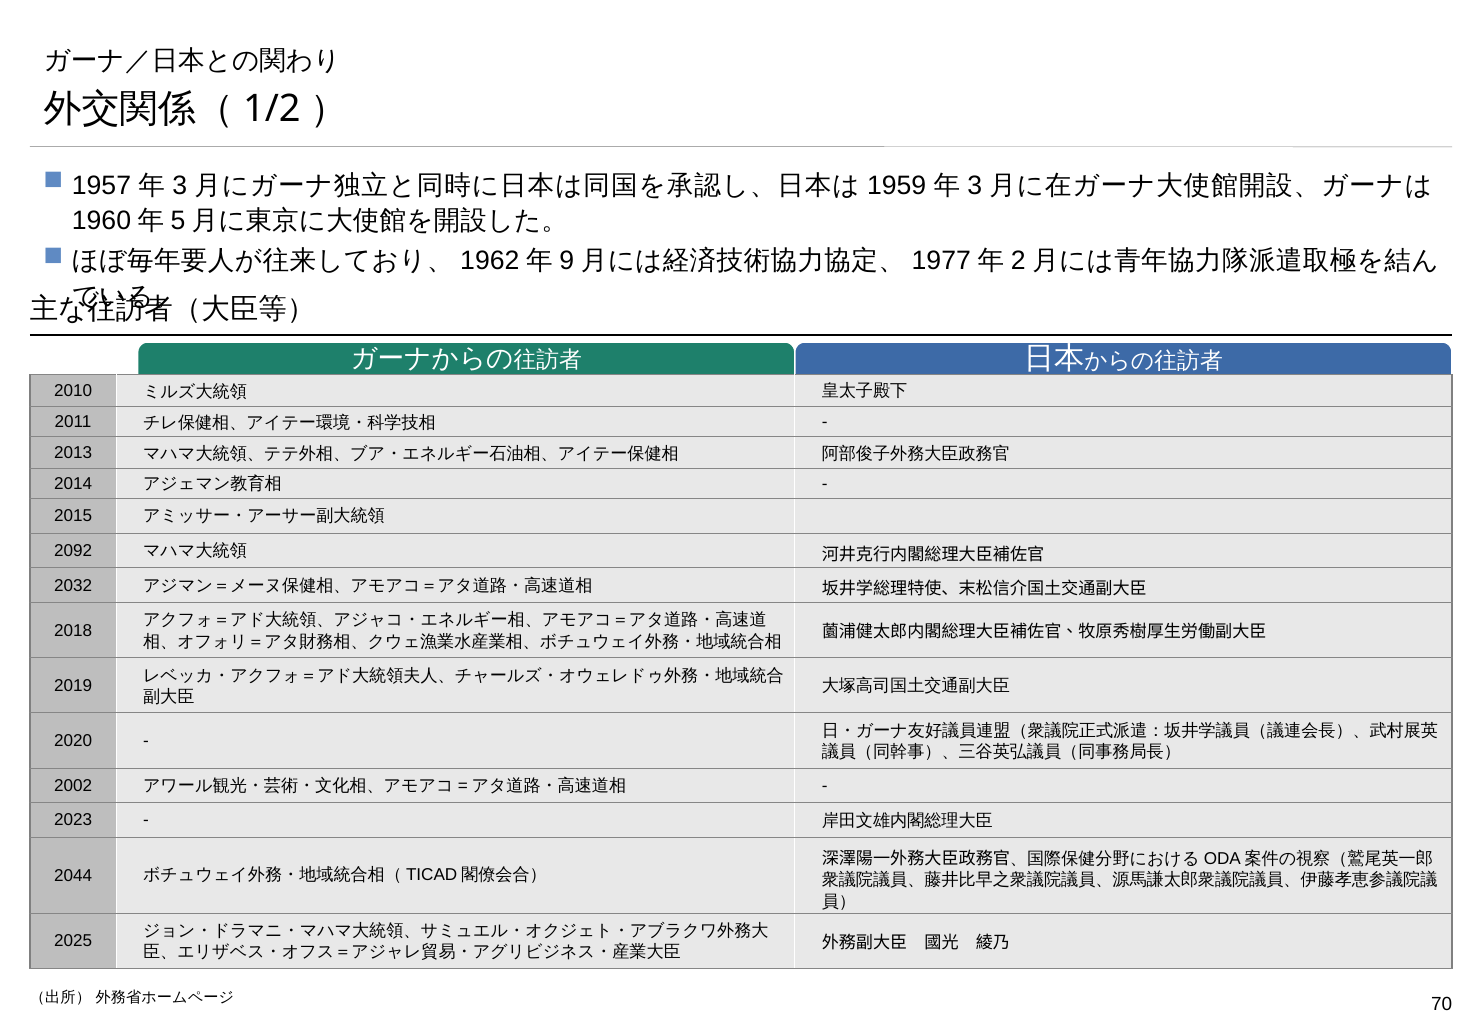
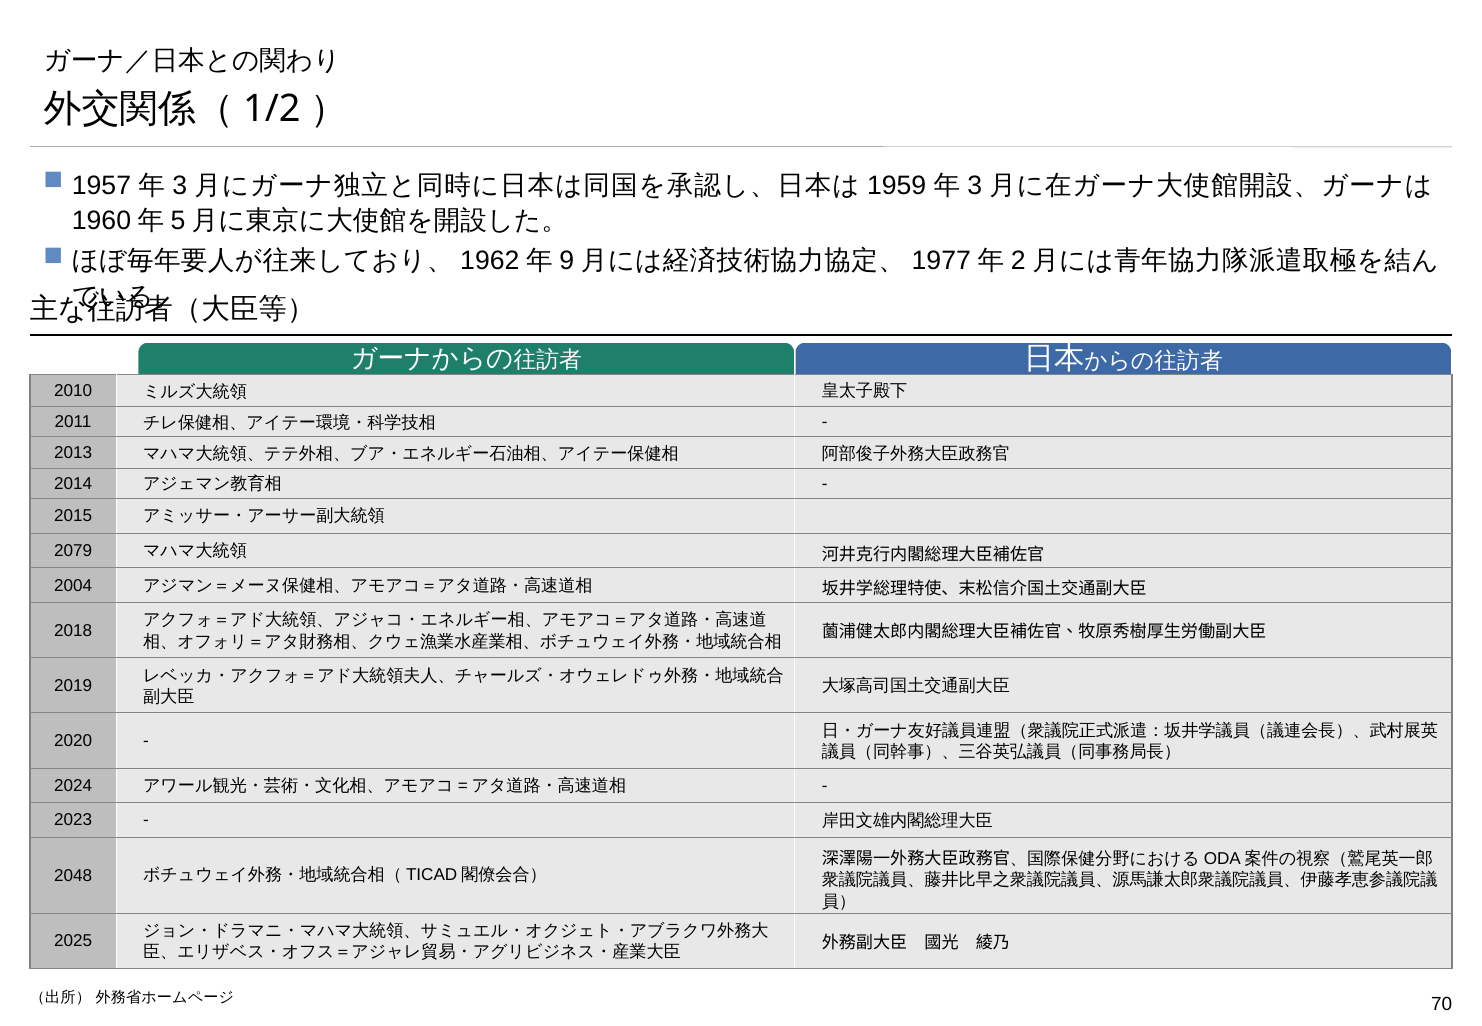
2092: 2092 -> 2079 (73, 551)
2032: 2032 -> 2004 (73, 585)
2002: 2002 -> 2024 (73, 786)
2044: 2044 -> 2048 (73, 876)
